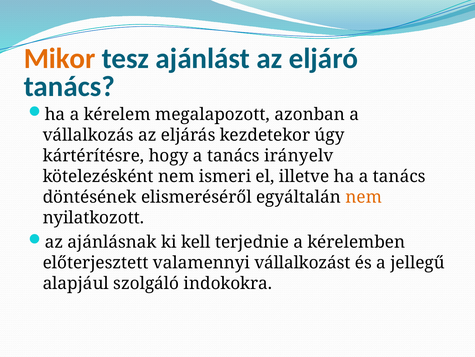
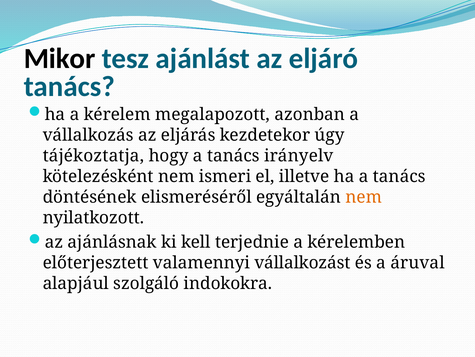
Mikor colour: orange -> black (60, 58)
kártérítésre: kártérítésre -> tájékoztatja (93, 156)
jellegű: jellegű -> áruval (418, 262)
